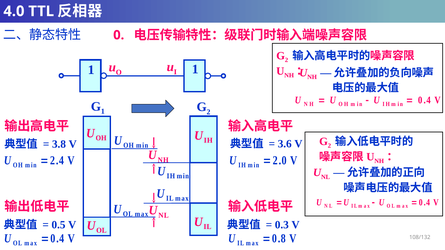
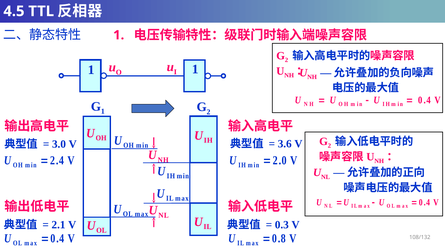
4.0: 4.0 -> 4.5 (14, 11)
0: 0 -> 1 (119, 35)
3.8: 3.8 -> 3.0 (59, 144)
0.5: 0.5 -> 2.1 (59, 225)
